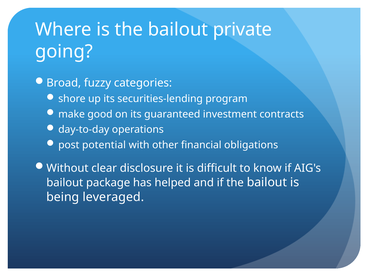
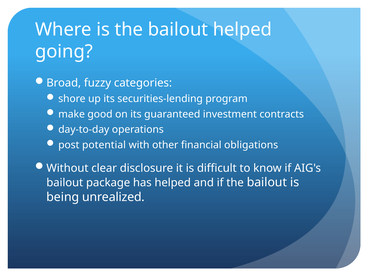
bailout private: private -> helped (242, 29)
leveraged: leveraged -> unrealized (113, 197)
